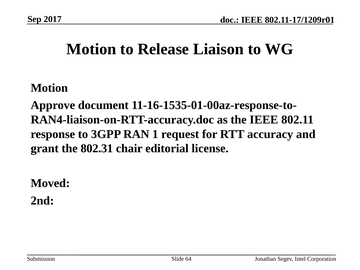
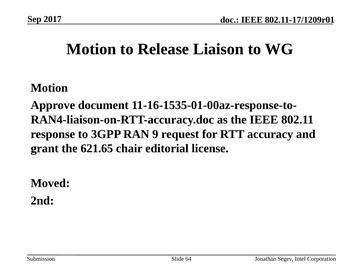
1: 1 -> 9 (155, 134)
802.31: 802.31 -> 621.65 (97, 148)
